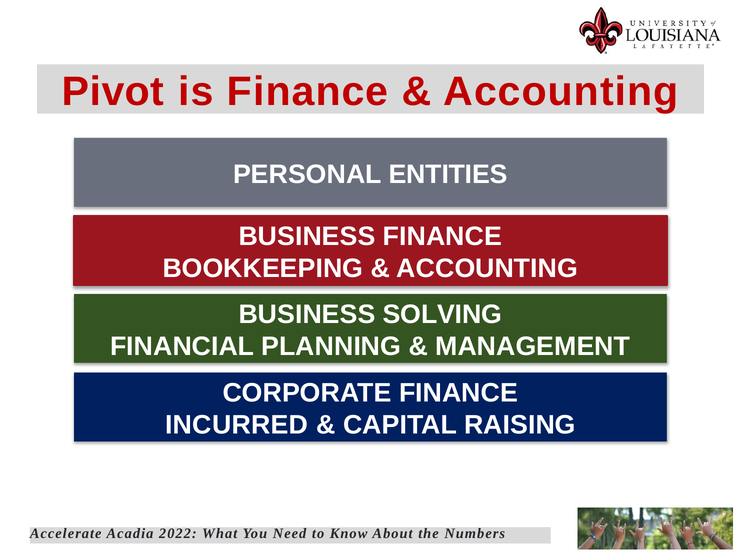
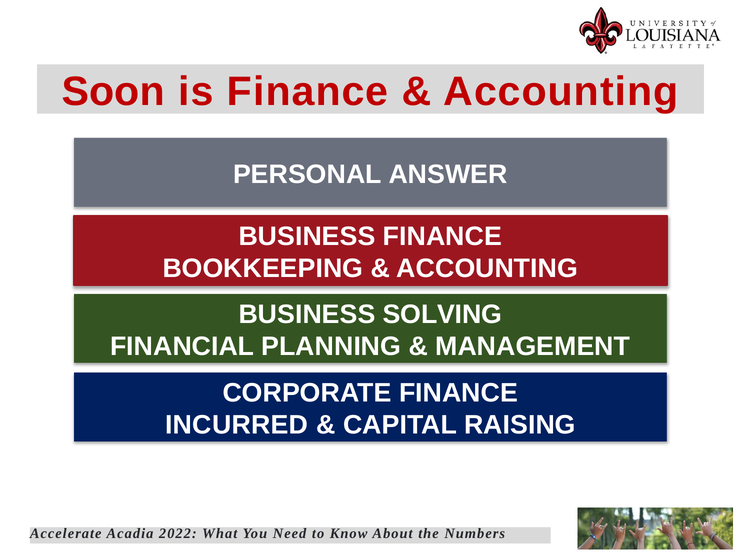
Pivot: Pivot -> Soon (113, 92)
ENTITIES: ENTITIES -> ANSWER (448, 174)
